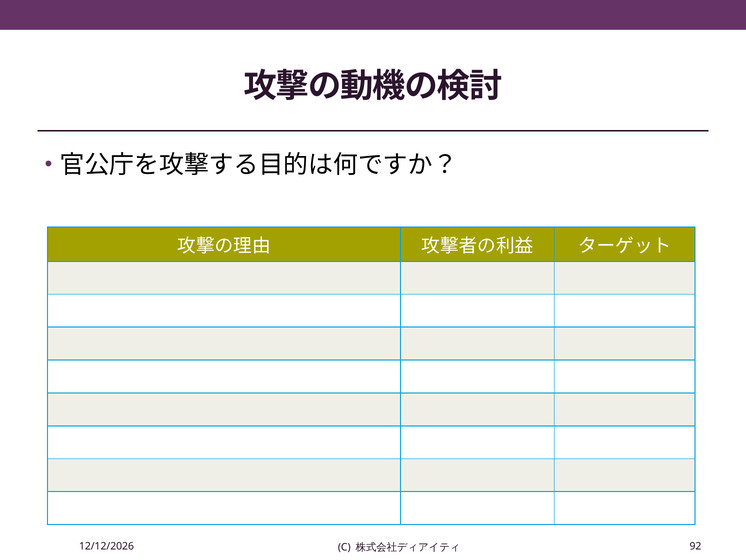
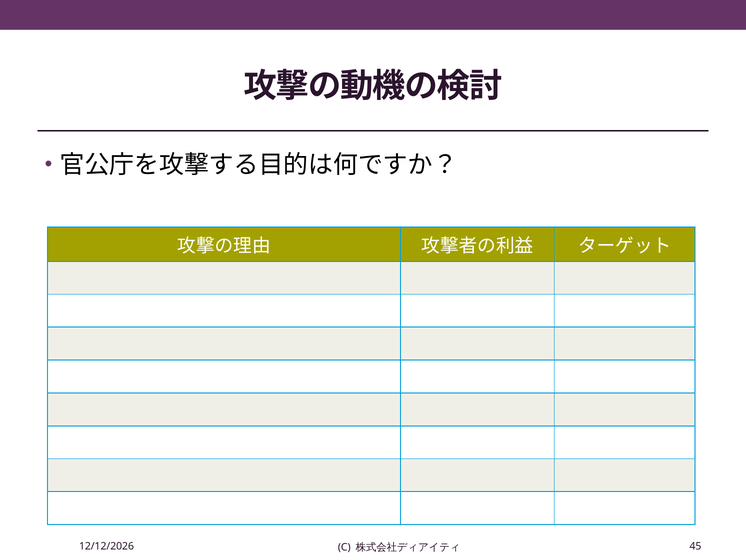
92: 92 -> 45 (695, 546)
